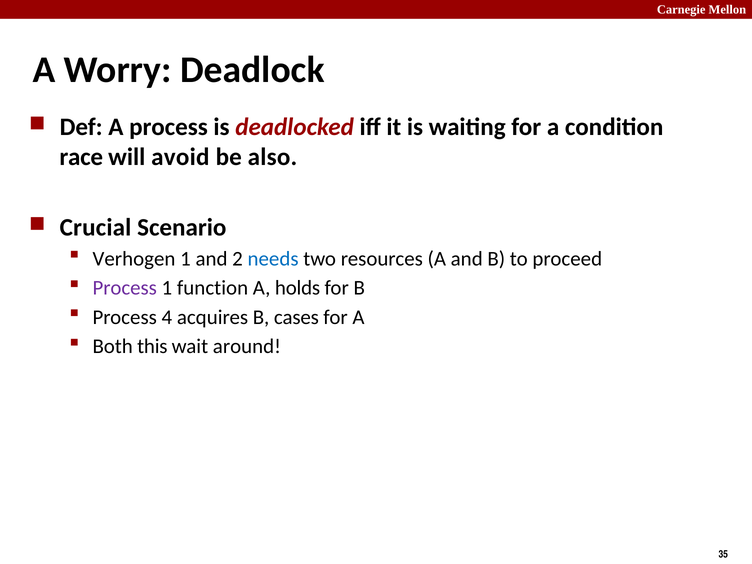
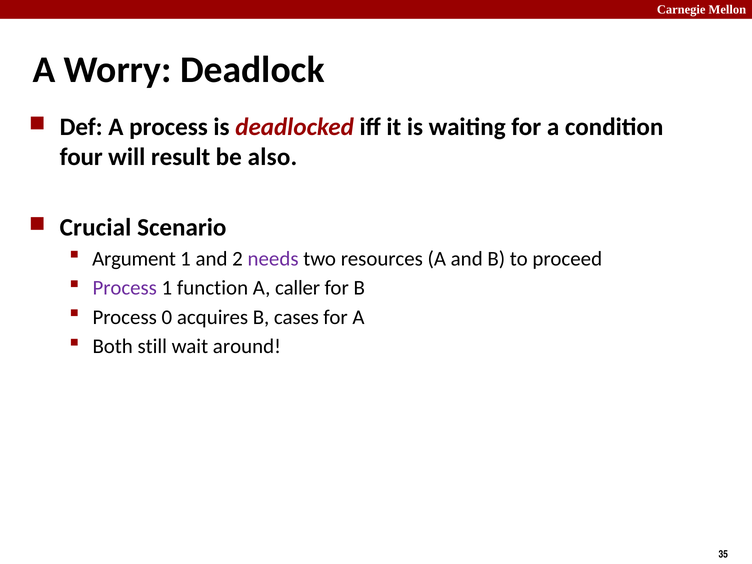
race: race -> four (81, 157)
avoid: avoid -> result (181, 157)
Verhogen: Verhogen -> Argument (134, 259)
needs colour: blue -> purple (273, 259)
holds: holds -> caller (298, 288)
4: 4 -> 0 (167, 317)
this: this -> still (152, 347)
